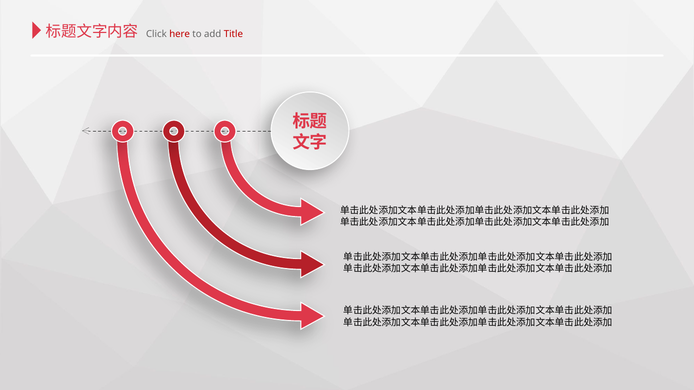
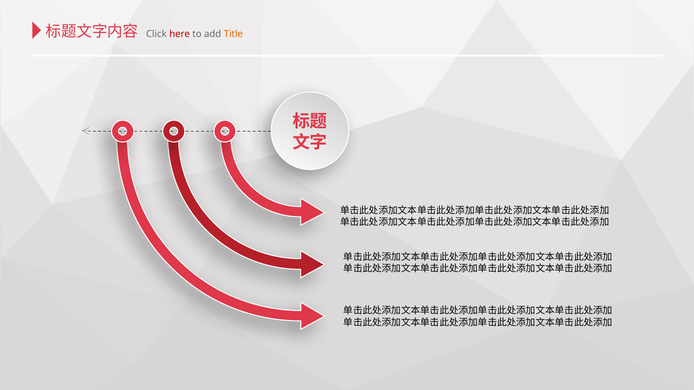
Title colour: red -> orange (233, 34)
